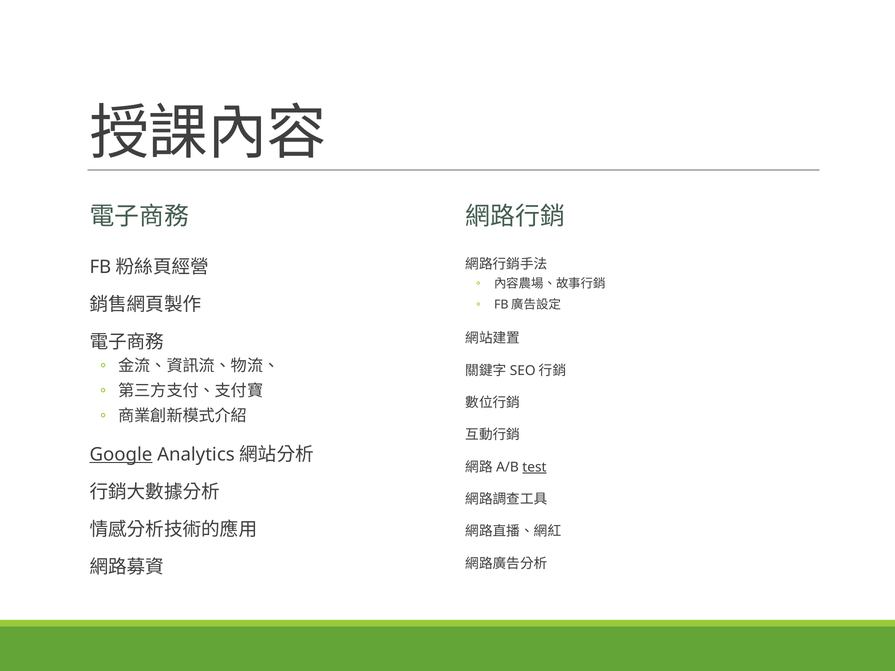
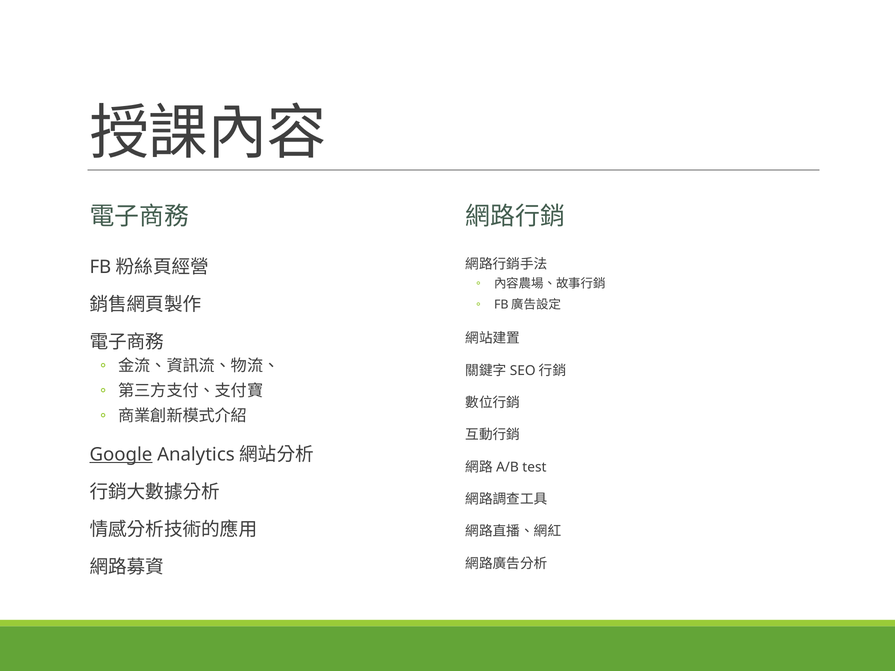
test underline: present -> none (534, 467)
